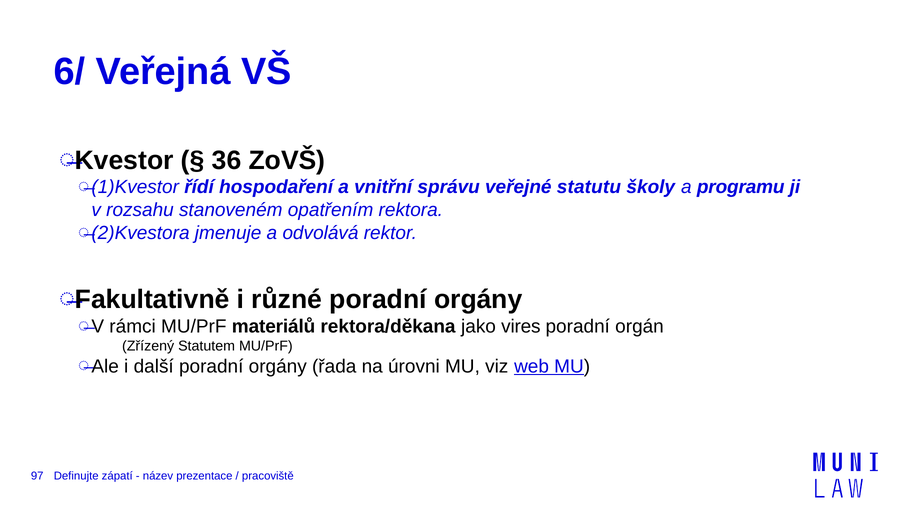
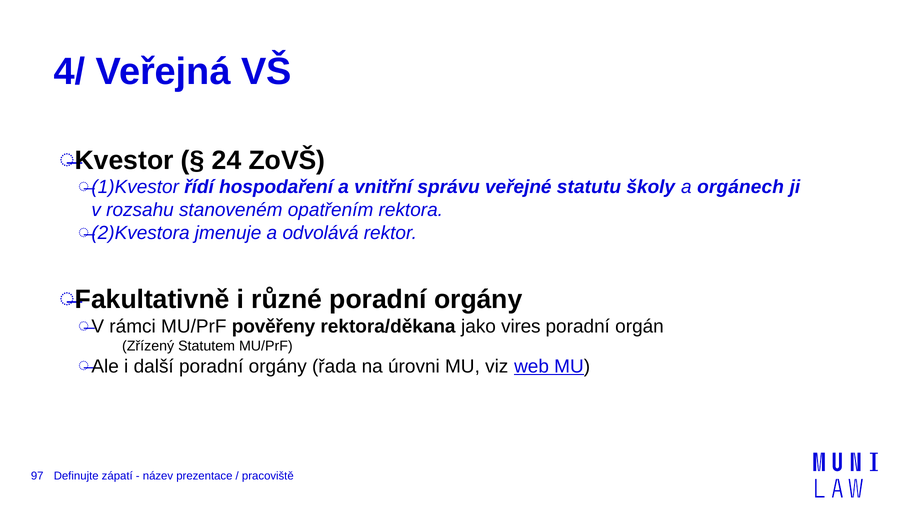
6/: 6/ -> 4/ (70, 72)
36: 36 -> 24 (227, 160)
programu: programu -> orgánech (741, 187)
materiálů: materiálů -> pověřeny (274, 326)
